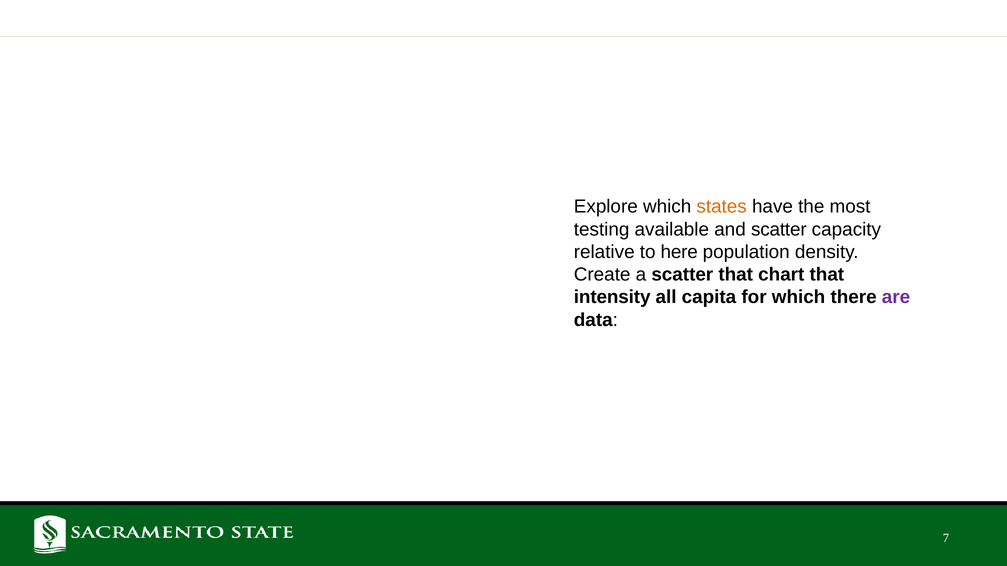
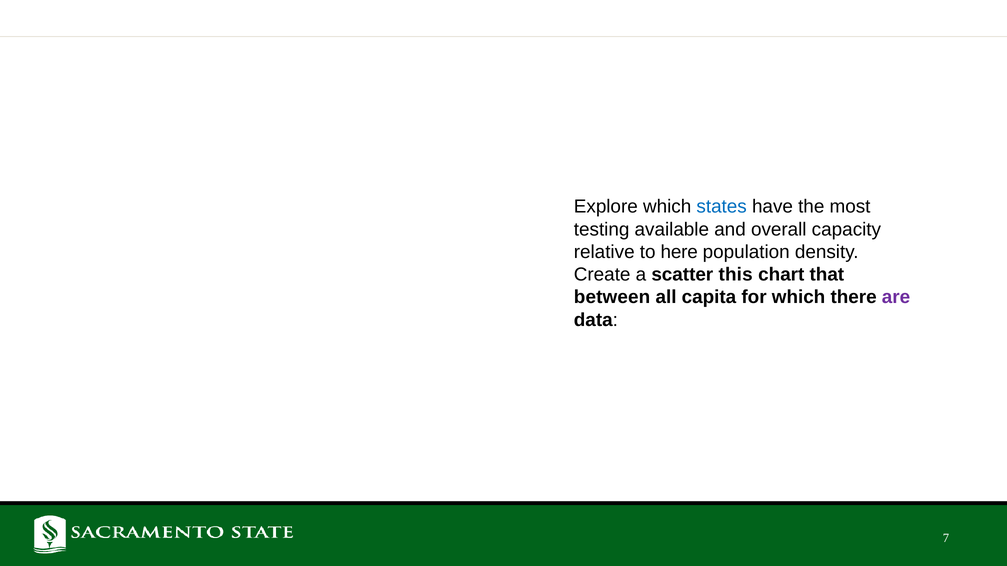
states colour: orange -> blue (722, 207)
and scatter: scatter -> overall (779, 229)
scatter that: that -> this (736, 275)
intensity: intensity -> between (612, 297)
